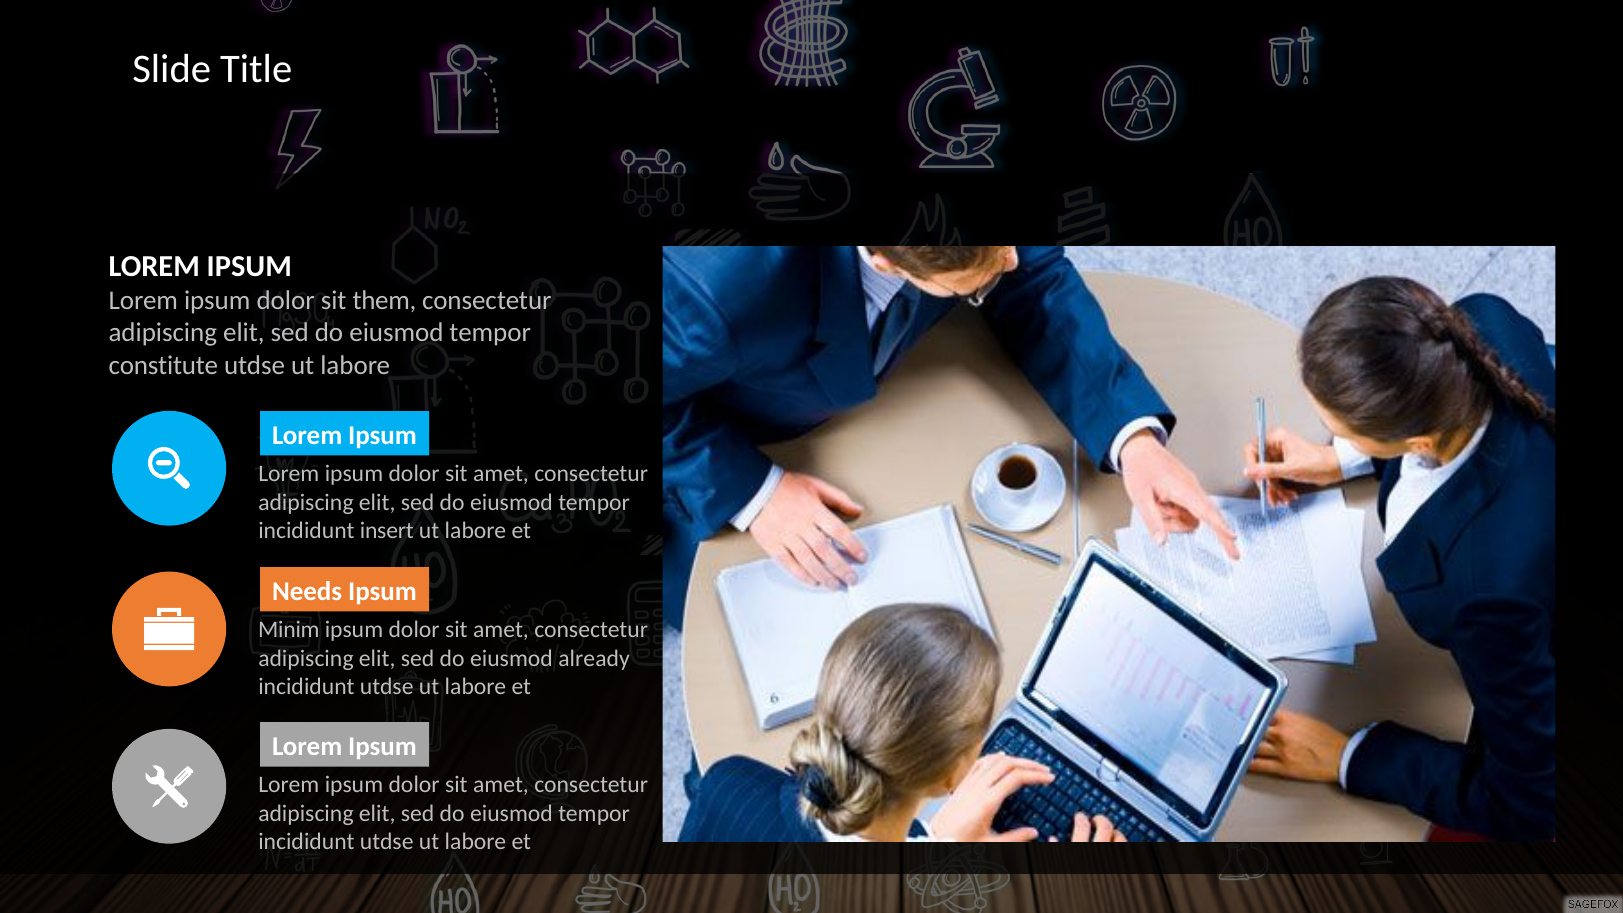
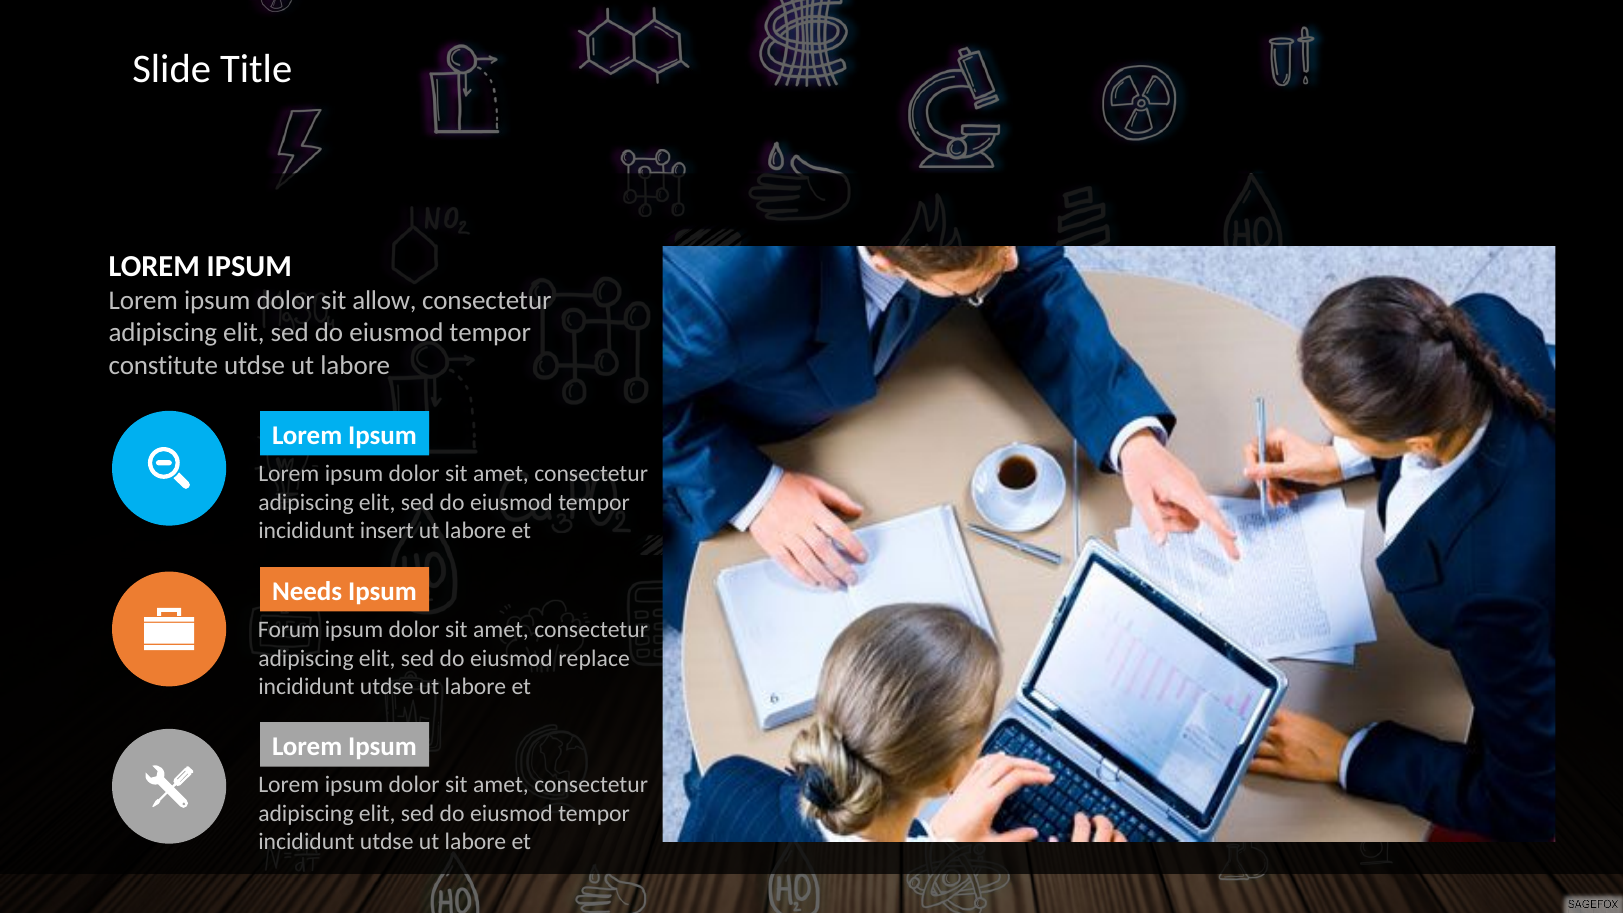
them: them -> allow (385, 300)
Minim: Minim -> Forum (289, 630)
already: already -> replace (594, 658)
